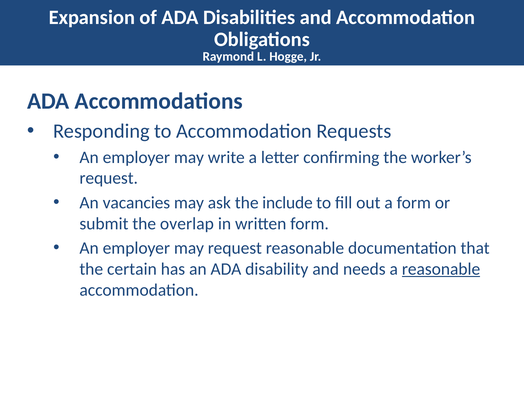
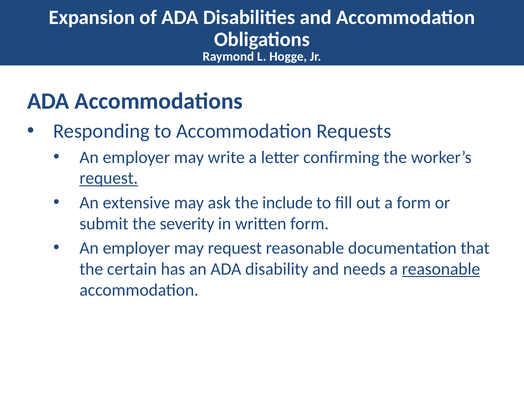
request underline: none -> present (109, 178)
vacancies: vacancies -> extensive (136, 203)
overlap: overlap -> severity (187, 224)
